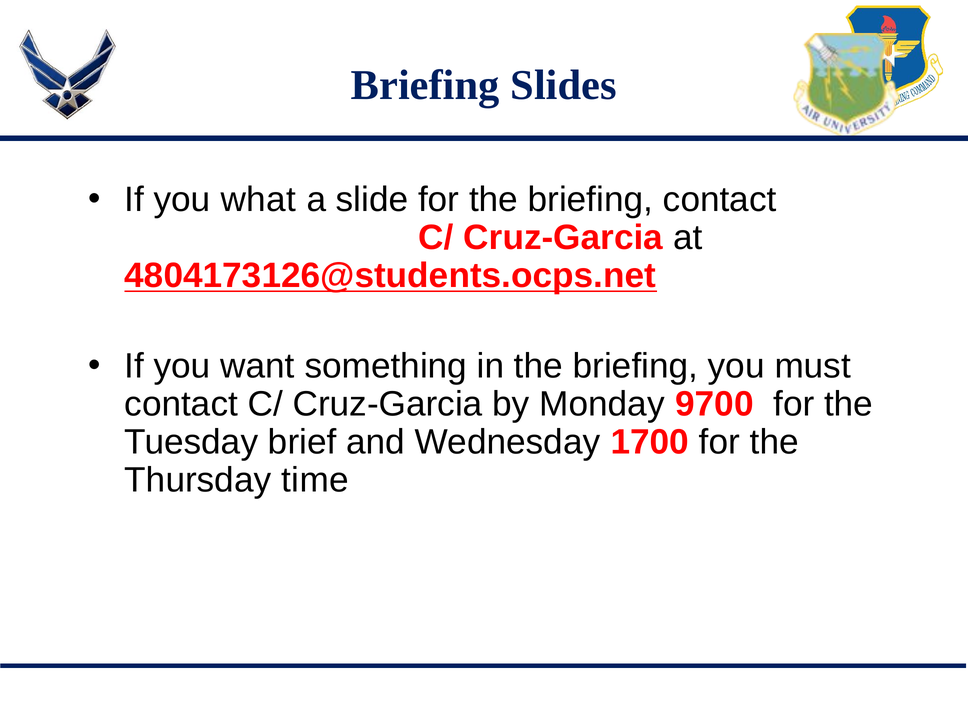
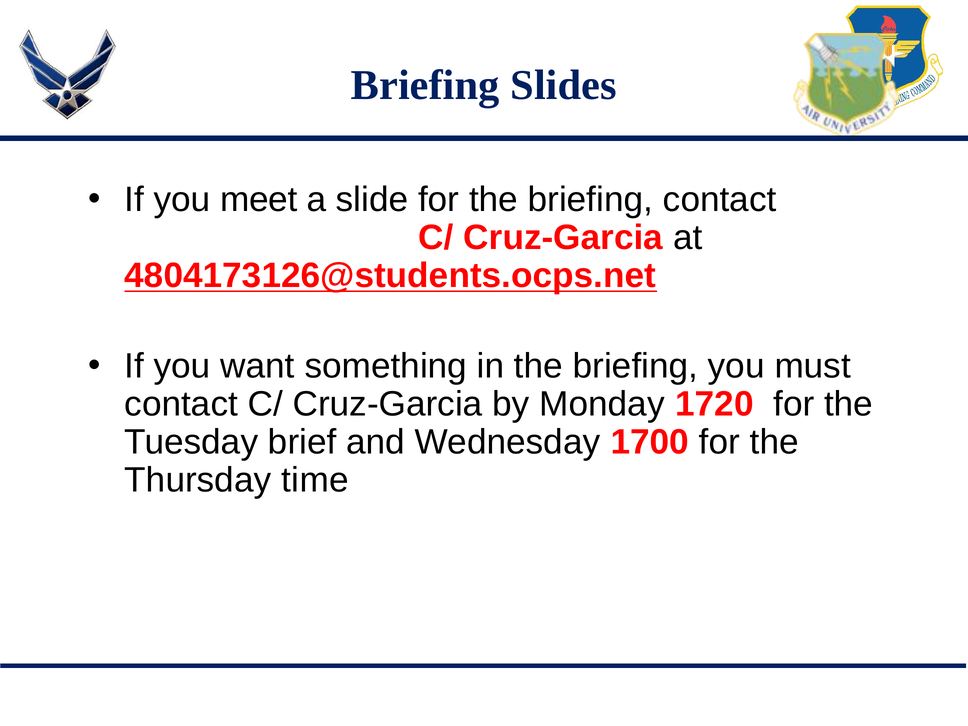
what: what -> meet (259, 200)
9700: 9700 -> 1720 (714, 404)
